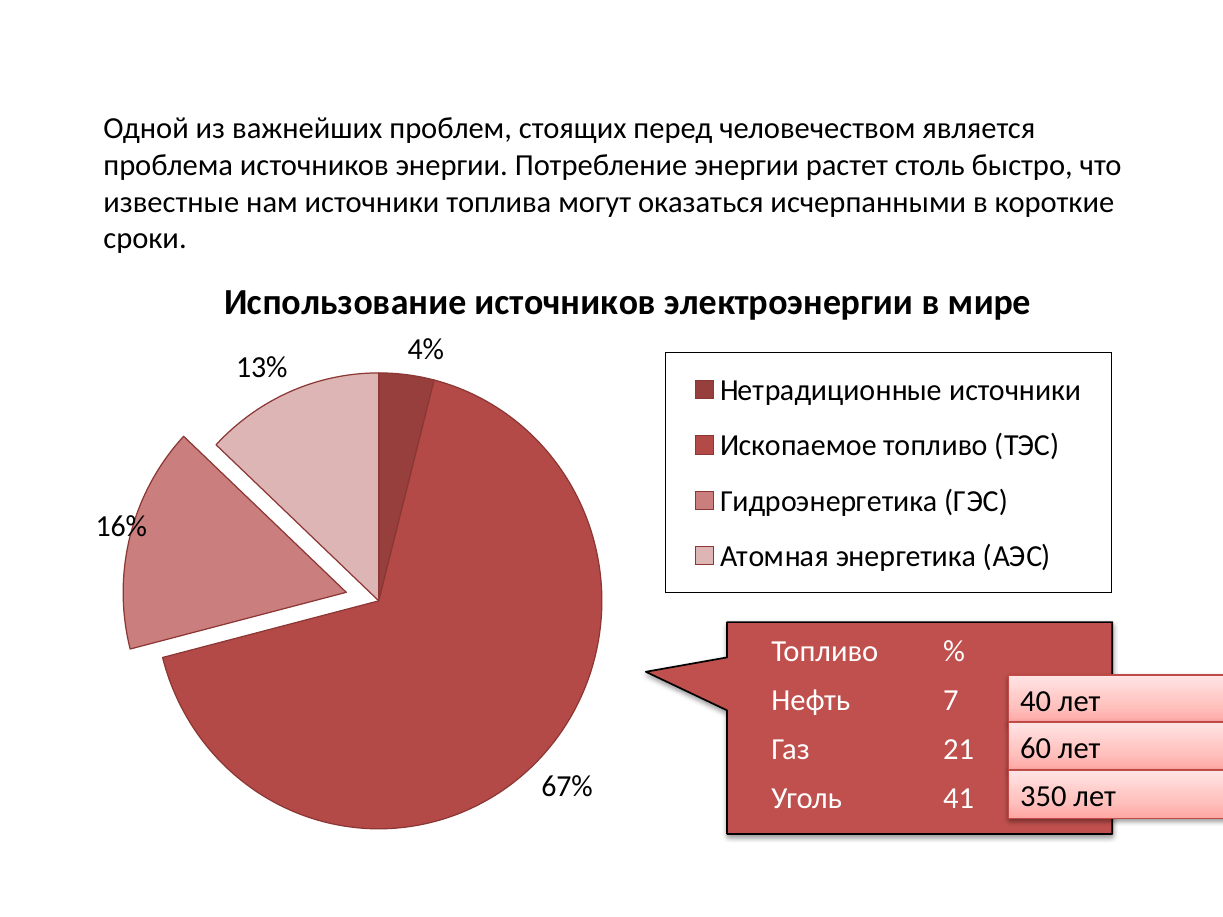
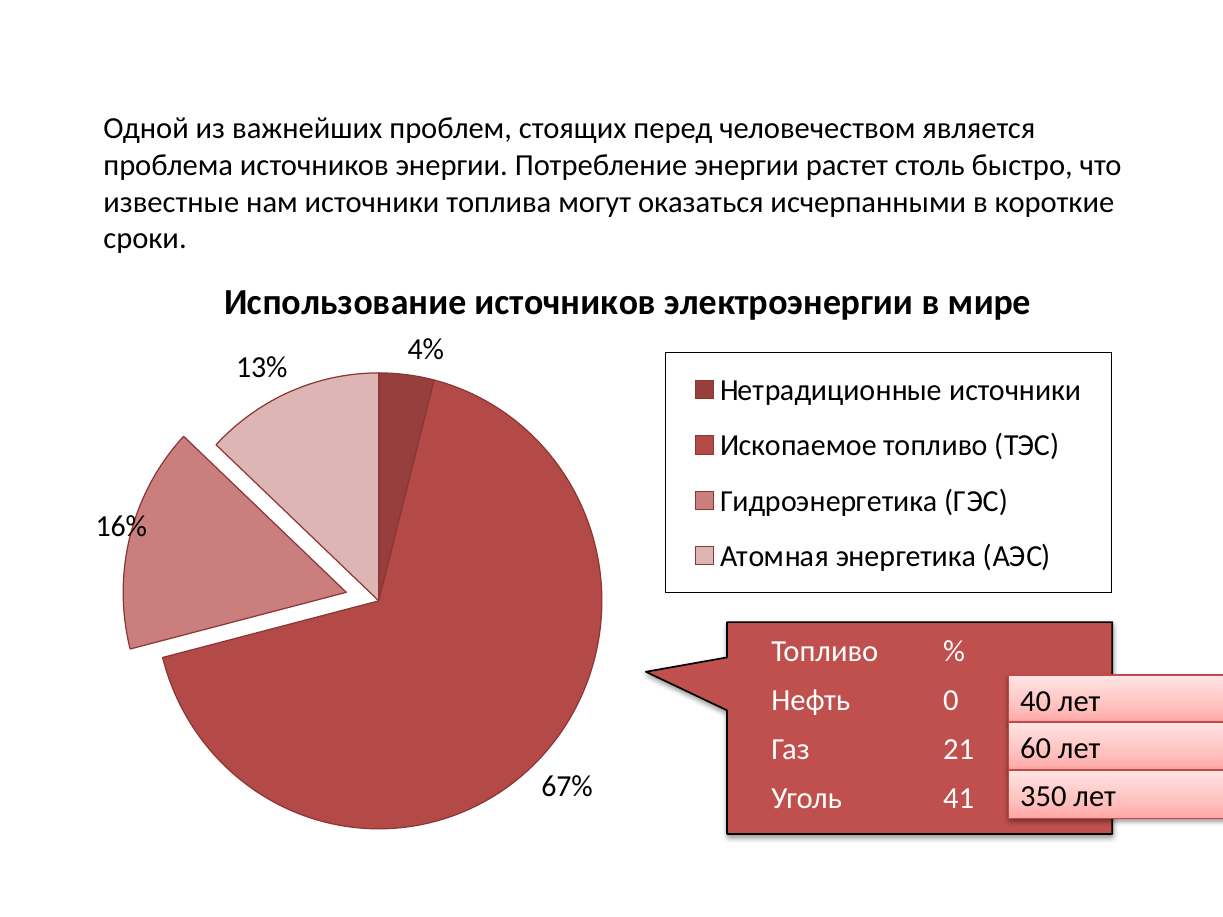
7: 7 -> 0 (951, 701)
